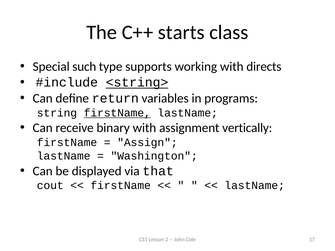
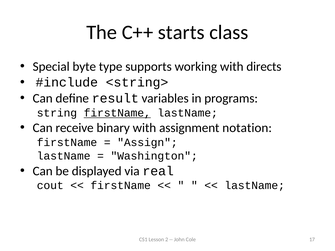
such: such -> byte (84, 67)
<string> underline: present -> none (137, 83)
return: return -> result (115, 98)
vertically: vertically -> notation (247, 128)
that: that -> real (158, 171)
